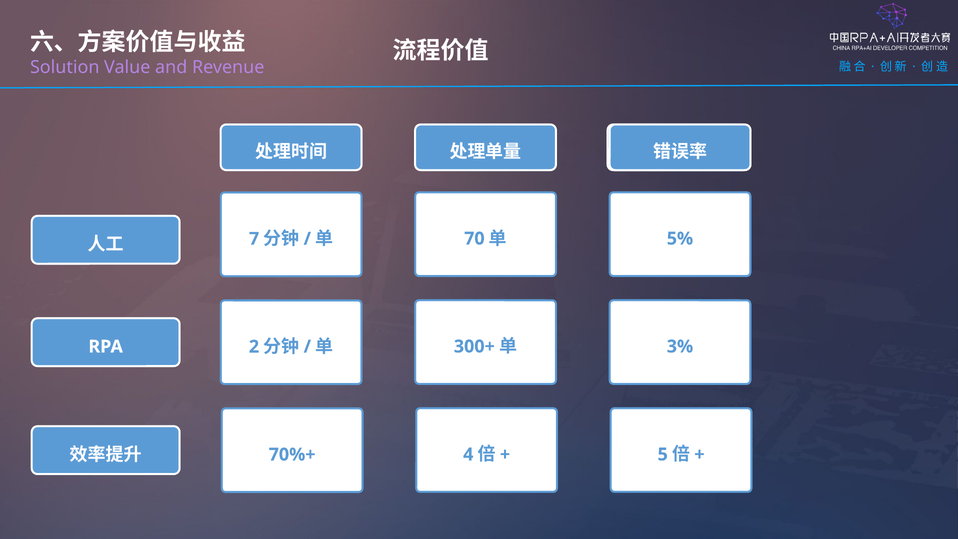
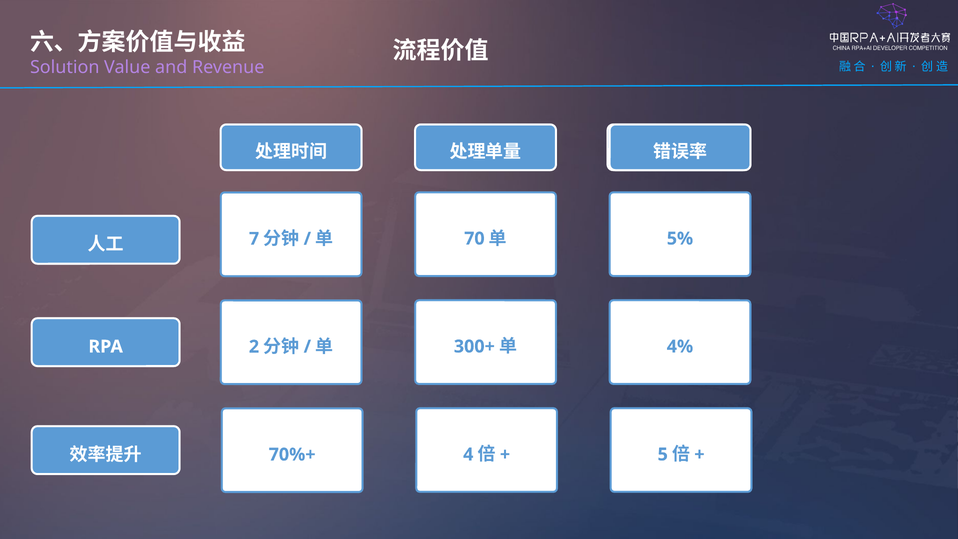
3%: 3% -> 4% (680, 346)
